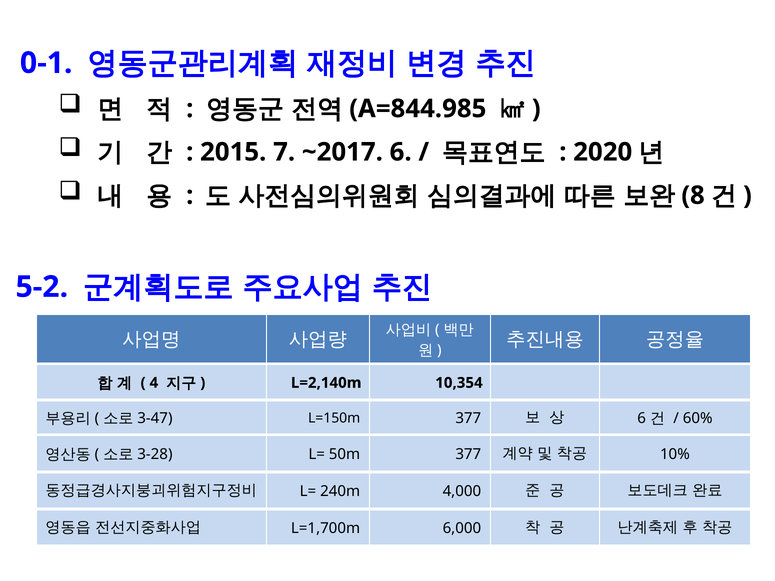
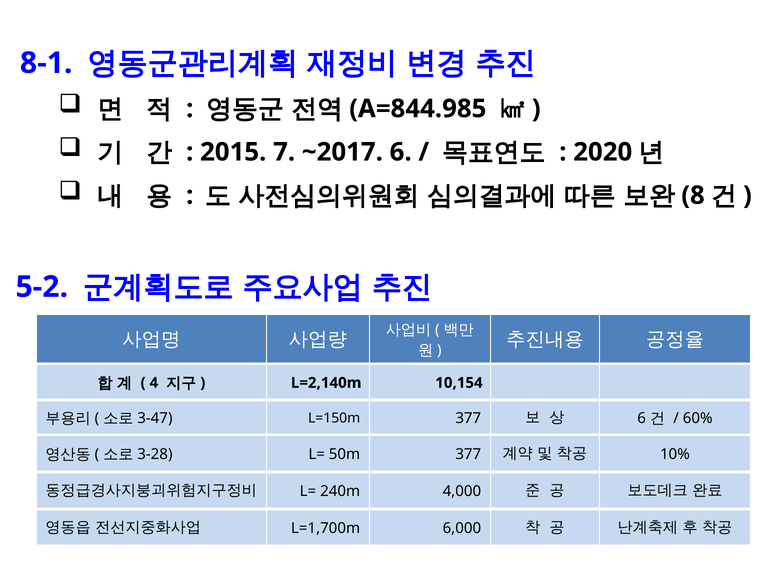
0-1: 0-1 -> 8-1 (46, 63)
10,354: 10,354 -> 10,154 (459, 383)
